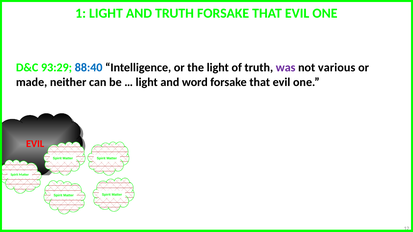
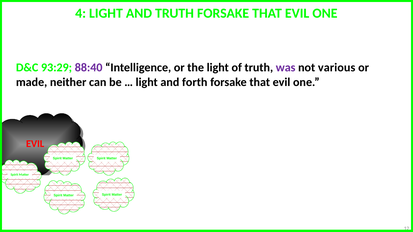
1: 1 -> 4 (81, 13)
88:40 colour: blue -> purple (89, 68)
word: word -> forth (195, 82)
